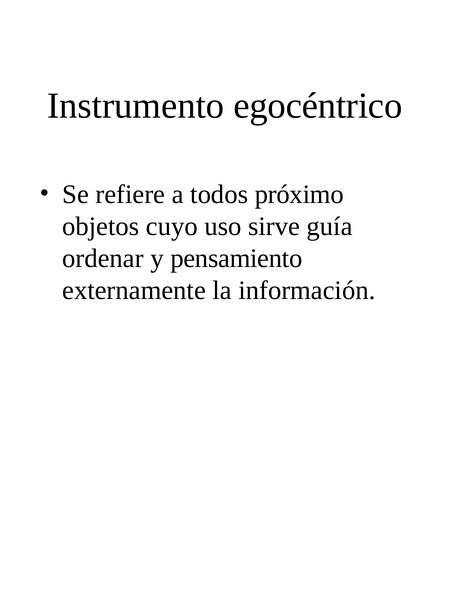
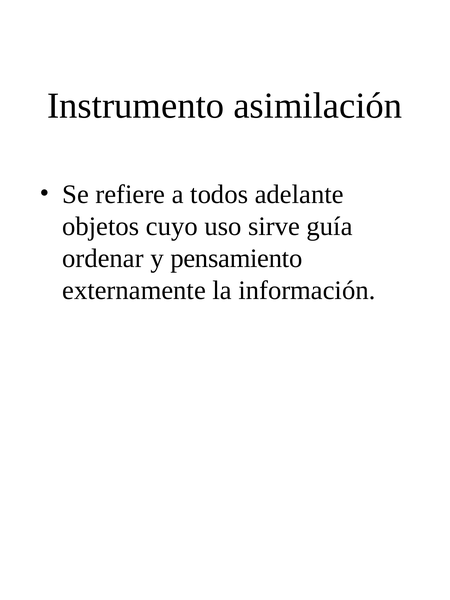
egocéntrico: egocéntrico -> asimilación (318, 106)
próximo: próximo -> adelante (299, 194)
